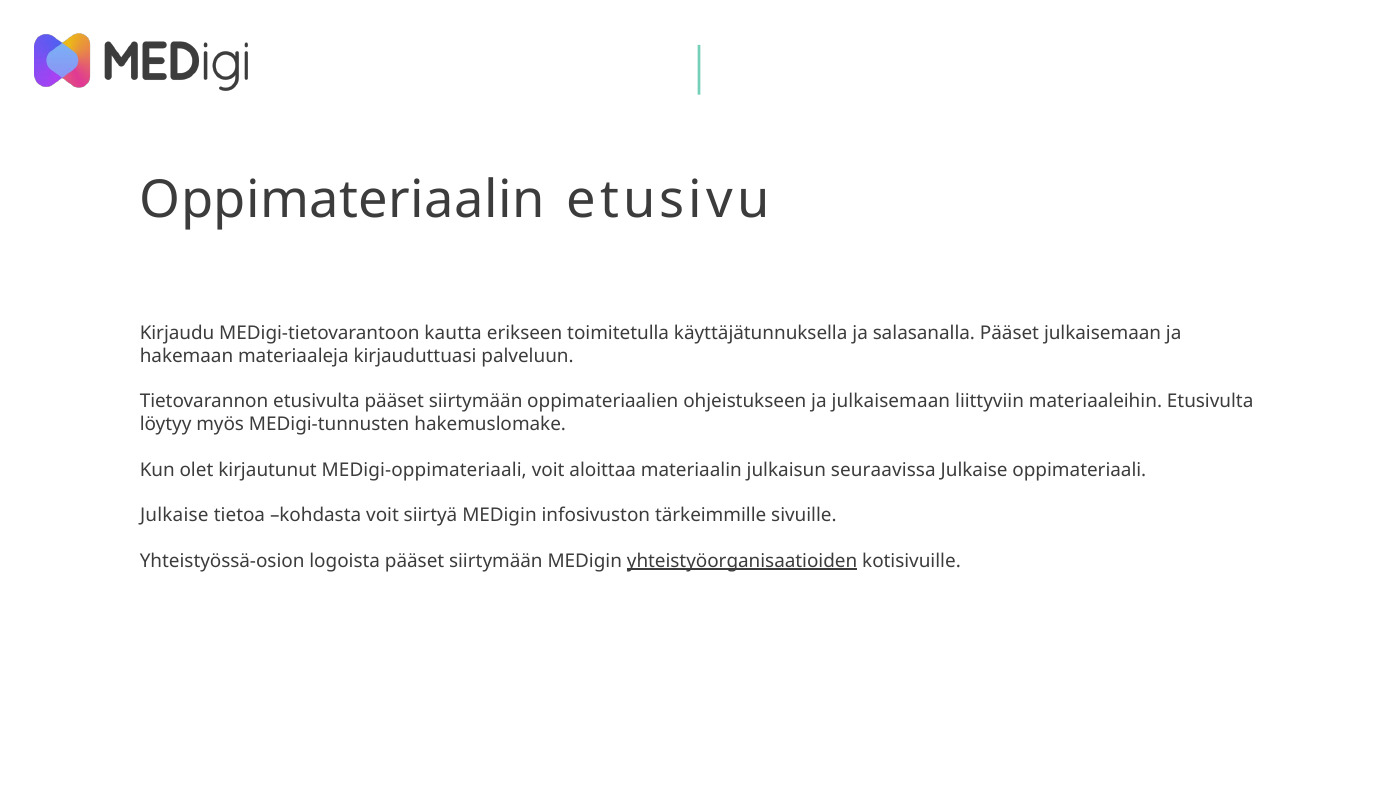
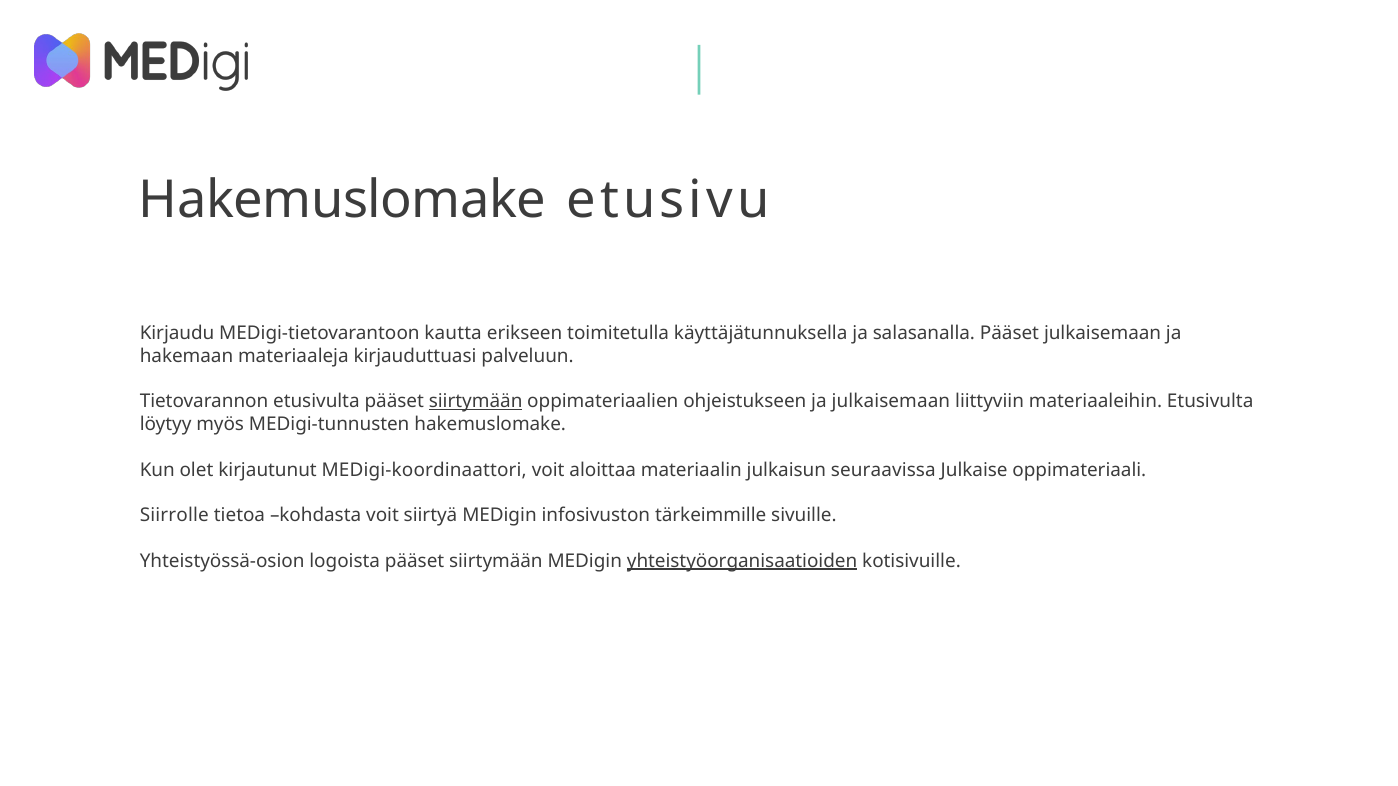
Oppimateriaalin: Oppimateriaalin -> Hakemuslomake (343, 200)
siirtymään underline: none -> present (476, 402)
MEDigi-oppimateriaali: MEDigi-oppimateriaali -> MEDigi-koordinaattori (424, 470)
Julkaise: Julkaise -> Siirrolle (174, 516)
